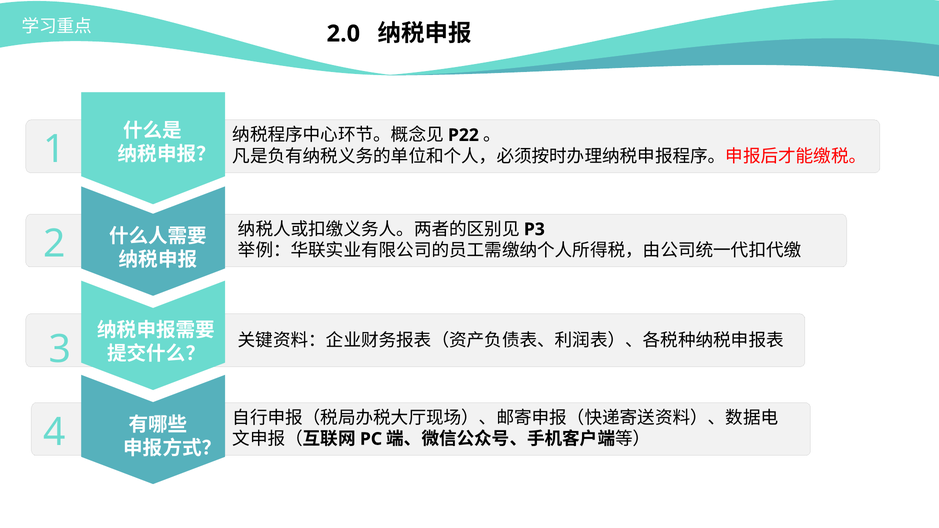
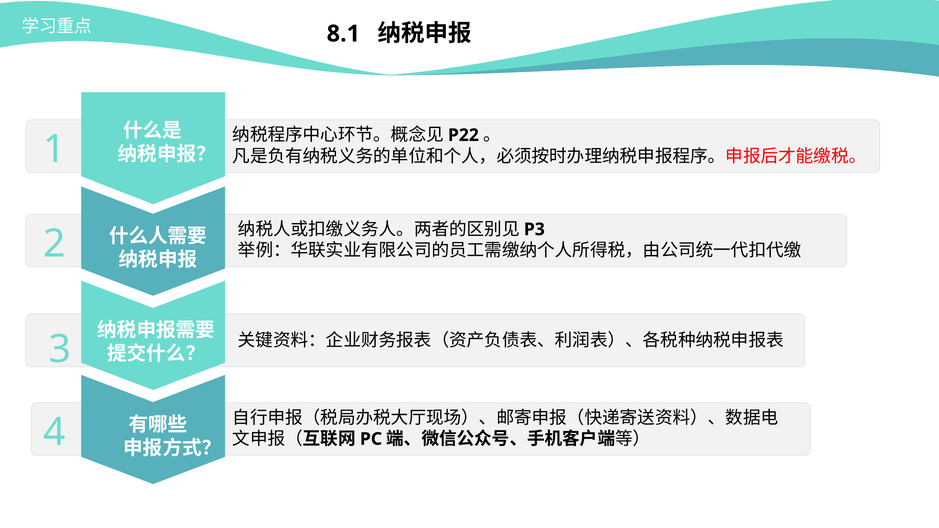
2.0: 2.0 -> 8.1 (343, 34)
